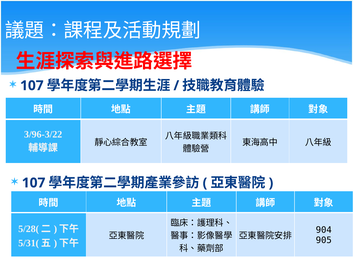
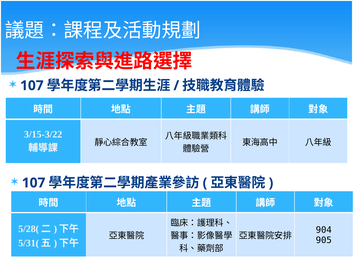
3/96-3/22: 3/96-3/22 -> 3/15-3/22 (43, 134)
